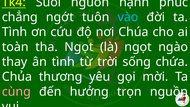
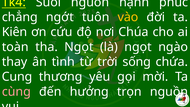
vào colour: light blue -> yellow (128, 17)
Tình: Tình -> Kiên (15, 32)
Chủa: Chủa -> Cung (17, 77)
